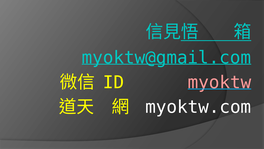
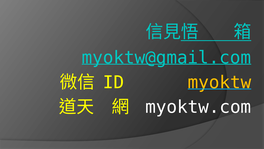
myoktw colour: pink -> yellow (219, 82)
